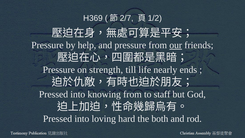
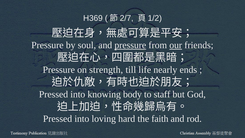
help: help -> soul (87, 45)
pressure underline: none -> present (130, 45)
knowing from: from -> body (132, 94)
both: both -> faith (160, 119)
